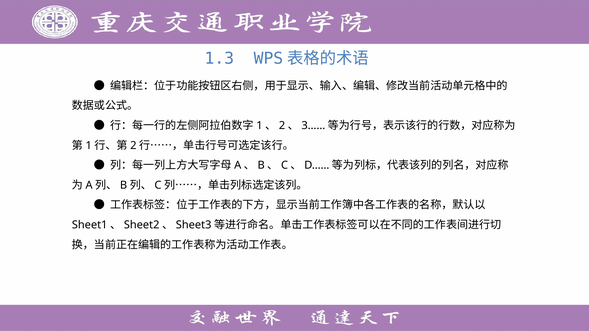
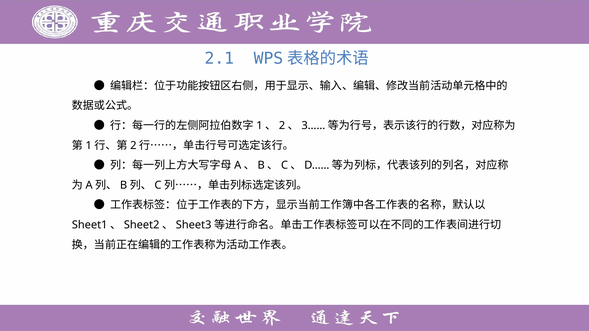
1.3: 1.3 -> 2.1 (219, 59)
